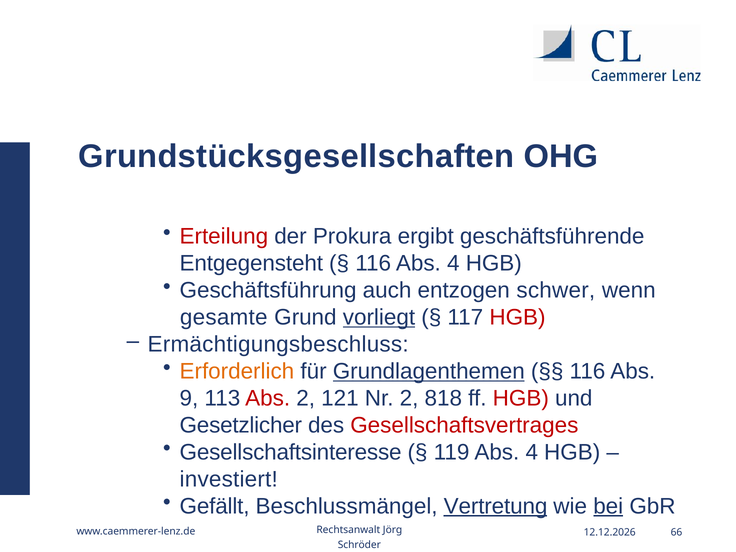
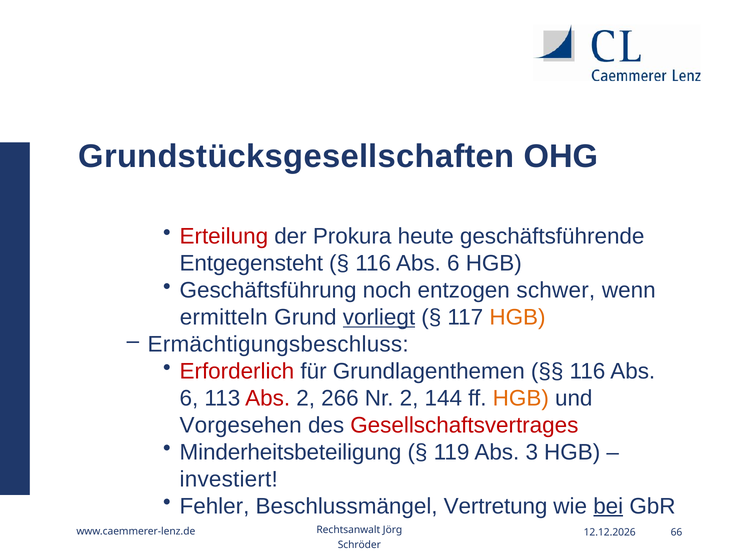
ergibt: ergibt -> heute (426, 236)
4: 4 -> 6 (453, 263)
auch: auch -> noch (387, 290)
gesamte: gesamte -> ermitteln (224, 317)
HGB colour: red -> orange (517, 317)
Erforderlich colour: orange -> red (237, 371)
Grundlagenthemen underline: present -> none (429, 371)
9: 9 -> 6 (189, 398)
121: 121 -> 266 (340, 398)
818: 818 -> 144 (443, 398)
HGB colour: red -> orange (521, 398)
Gesetzlicher: Gesetzlicher -> Vorgesehen (241, 425)
Gesellschaftsinteresse: Gesellschaftsinteresse -> Minderheitsbeteiligung (291, 452)
119 Abs 4: 4 -> 3 (532, 452)
Gefällt: Gefällt -> Fehler (214, 506)
Vertretung underline: present -> none (496, 506)
